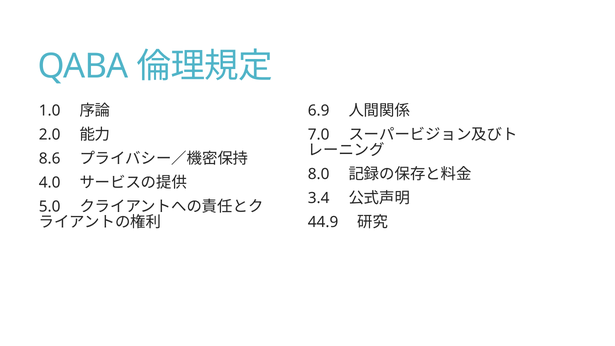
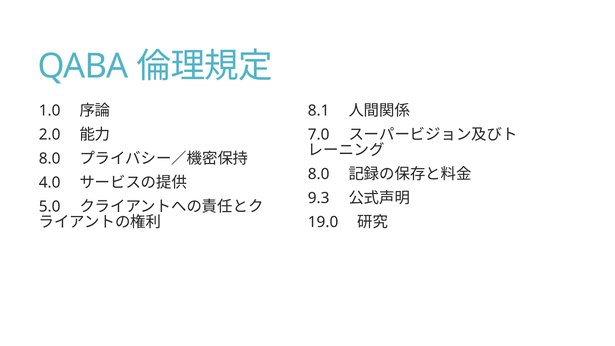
6.9: 6.9 -> 8.1 (319, 111)
8.6: 8.6 -> 8.0 (50, 159)
3.4: 3.4 -> 9.3 (319, 198)
44.9: 44.9 -> 19.0 (323, 222)
